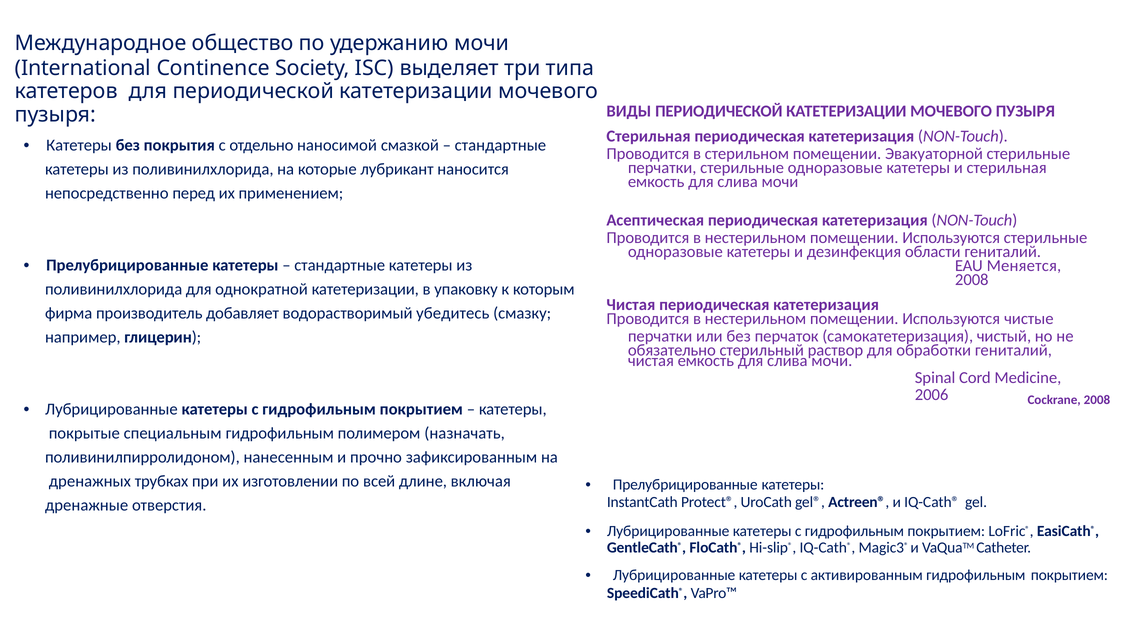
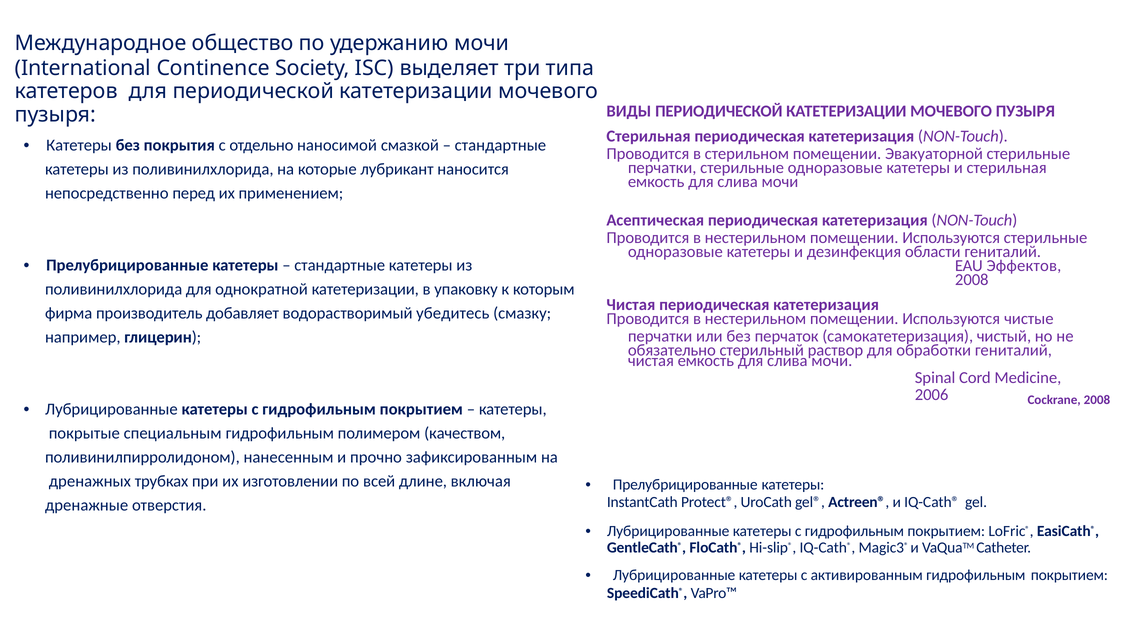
Меняется: Меняется -> Эффектов (1024, 266)
назначать: назначать -> качеством (465, 433)
